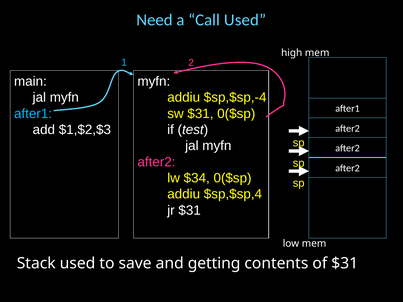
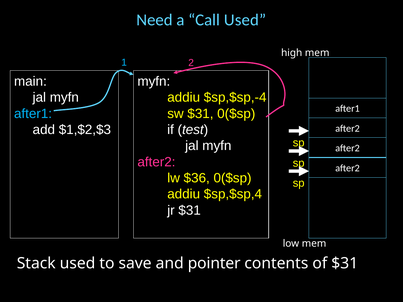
$34: $34 -> $36 (197, 178)
getting: getting -> pointer (214, 264)
